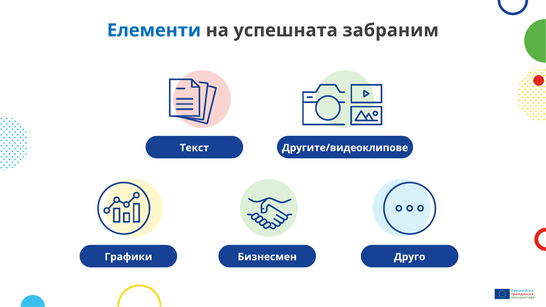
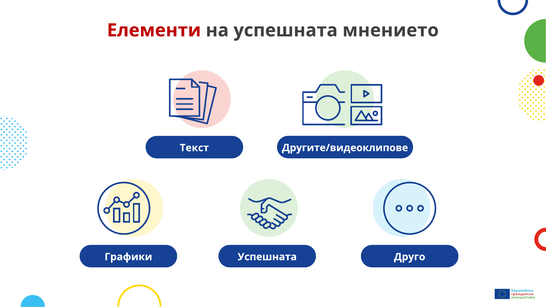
Елементи colour: blue -> red (154, 30)
забраним: забраним -> мнението (391, 30)
Бизнесмен: Бизнесмен -> Успешната (267, 257)
